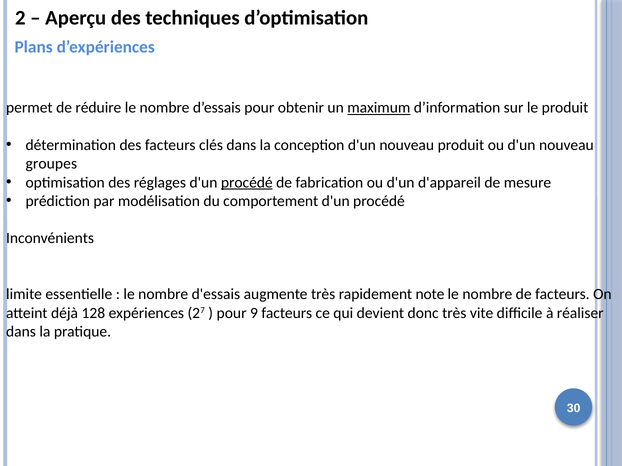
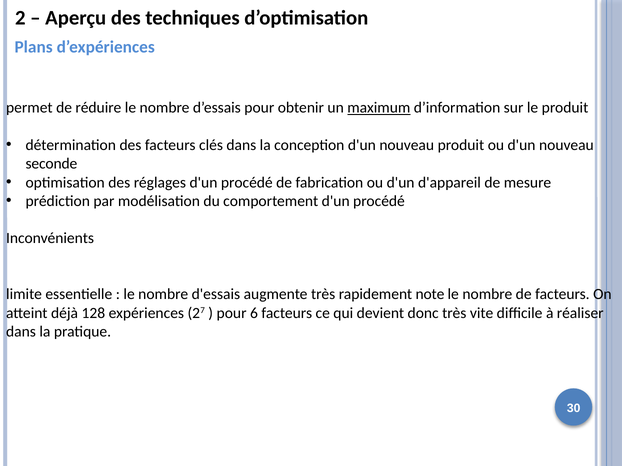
groupes: groupes -> seconde (51, 164)
procédé underline: present -> none (247, 183)
9: 9 -> 6 (254, 313)
